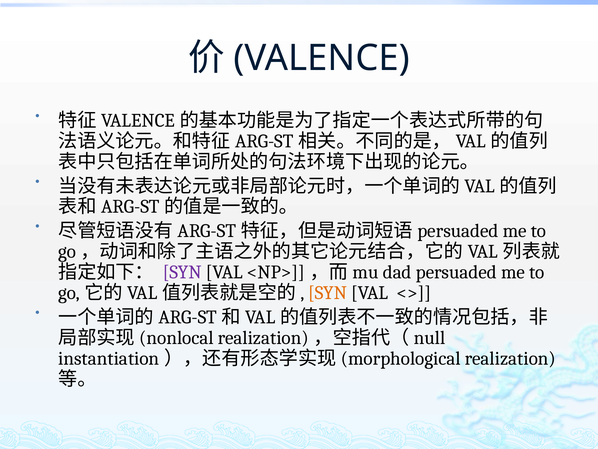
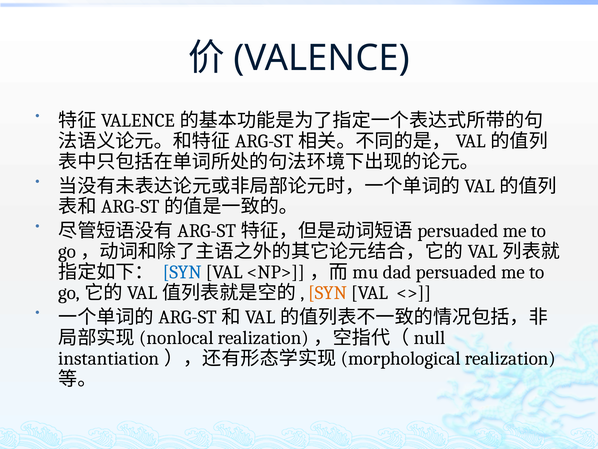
SYN colour: purple -> blue (182, 272)
